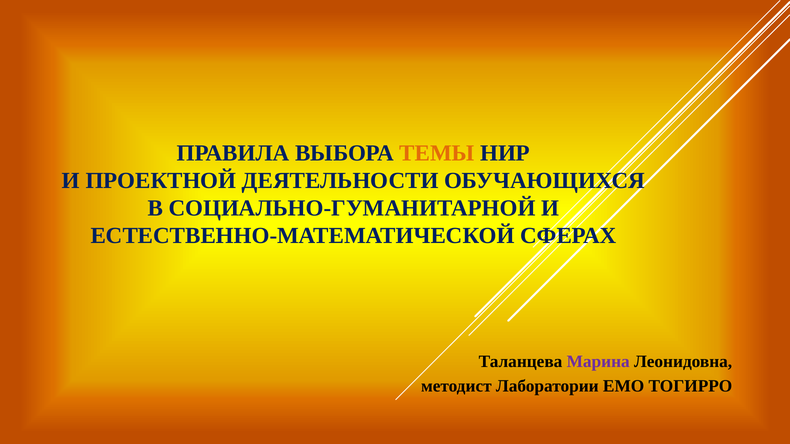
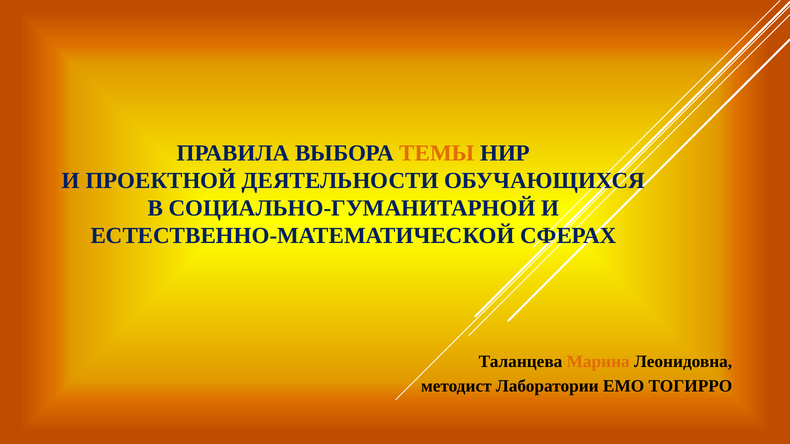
Марина colour: purple -> orange (598, 362)
